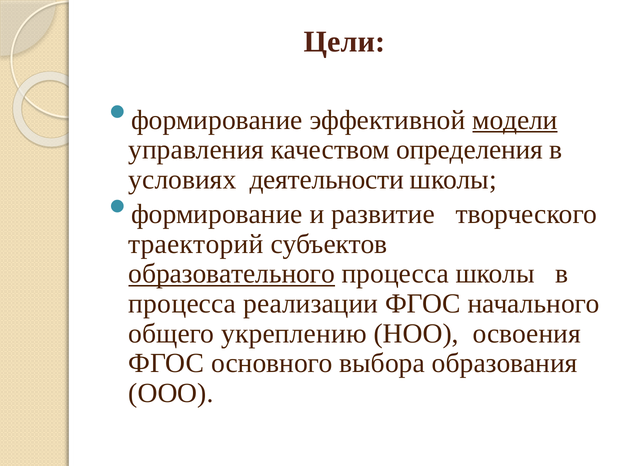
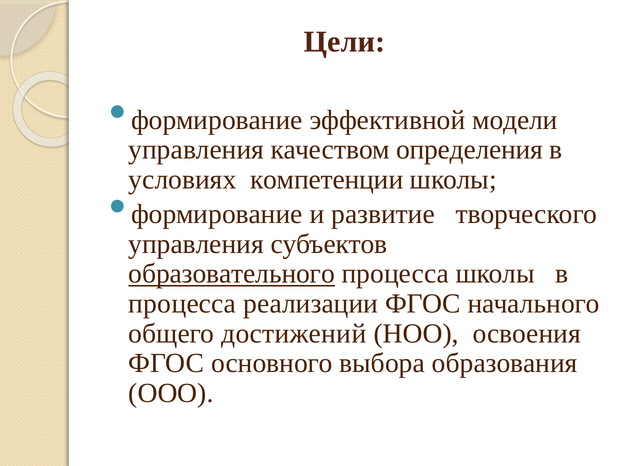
модели underline: present -> none (515, 120)
деятельности: деятельности -> компетенции (327, 180)
траекторий: траекторий -> управления (196, 244)
укреплению: укреплению -> достижений (294, 333)
